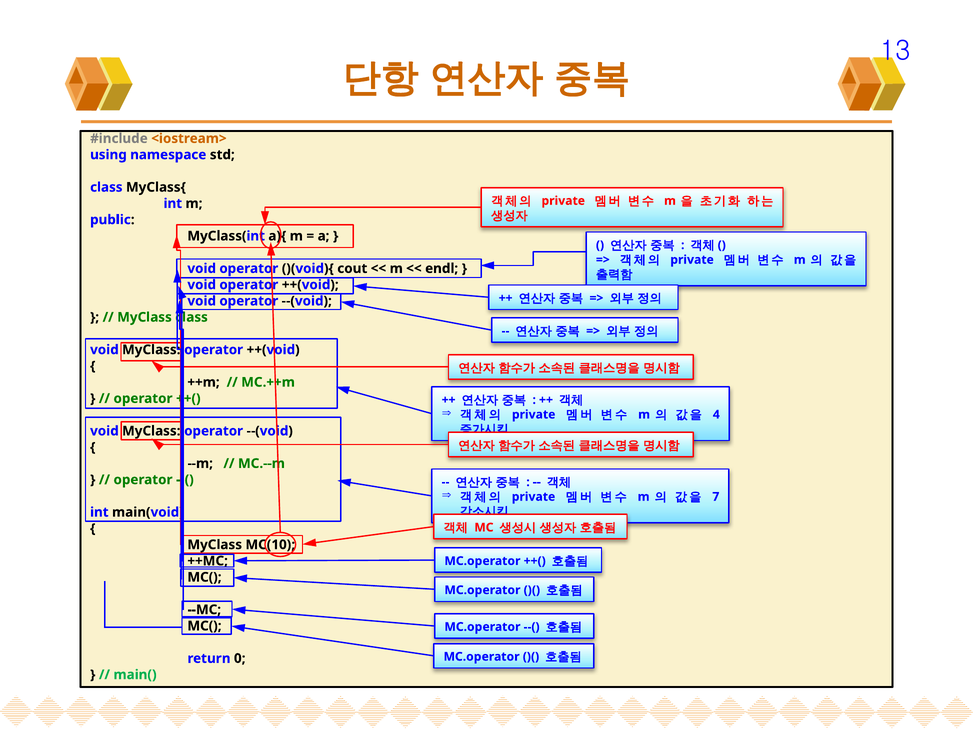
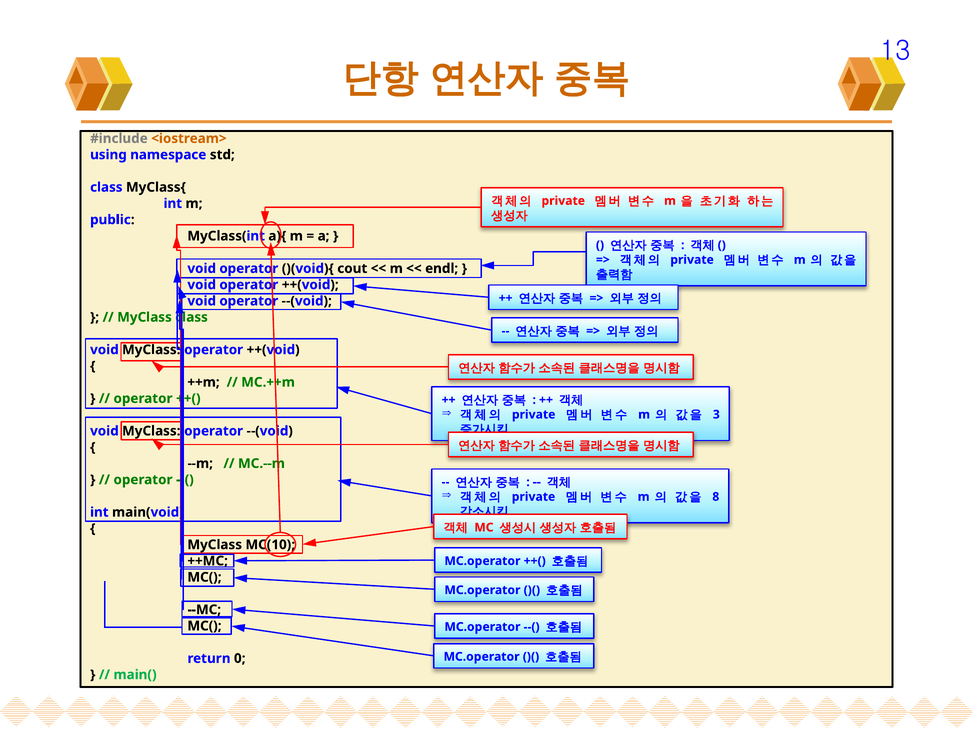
4: 4 -> 3 (716, 414)
7: 7 -> 8 (716, 497)
